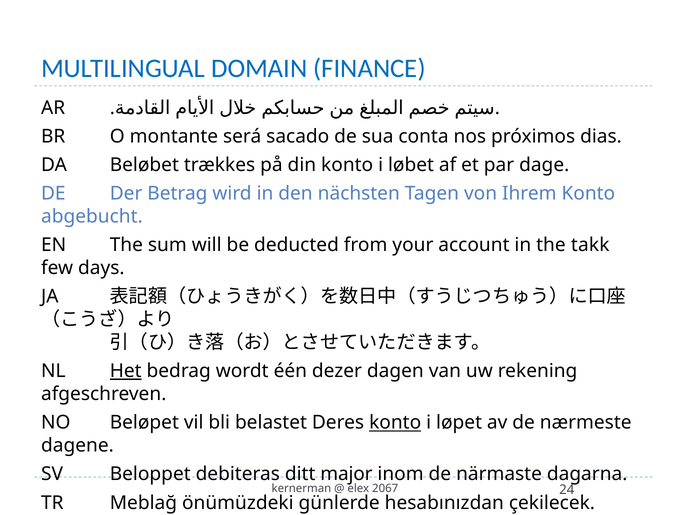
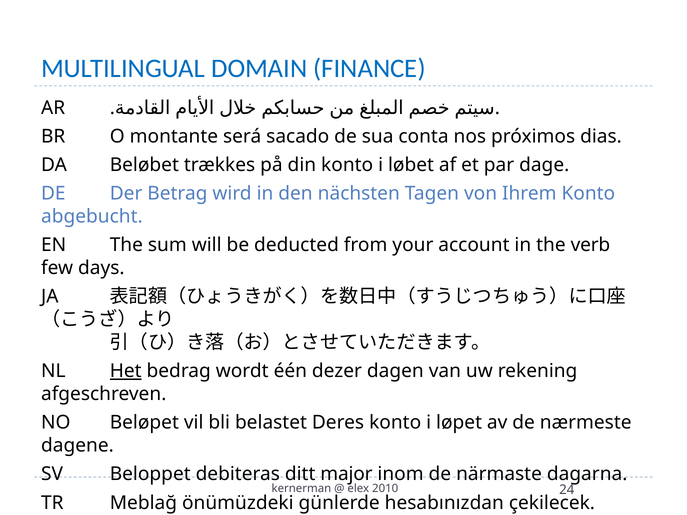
takk: takk -> verb (590, 245)
konto underline: present -> none (395, 423)
2067: 2067 -> 2010 (385, 489)
